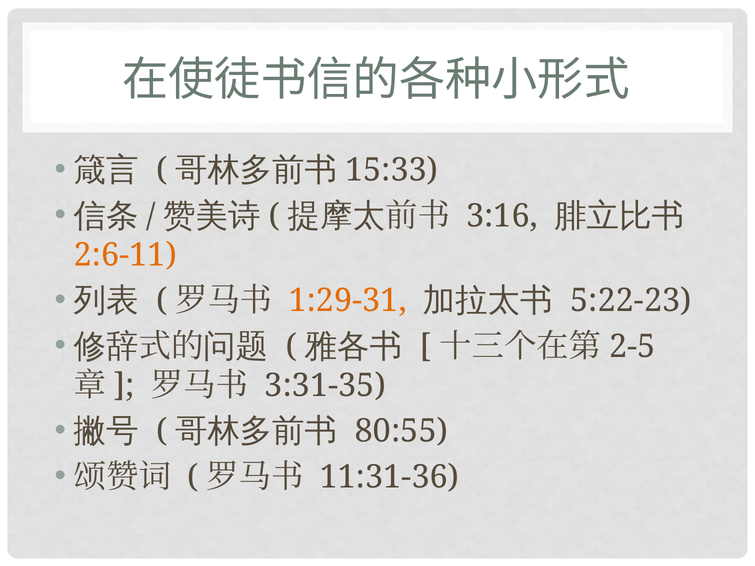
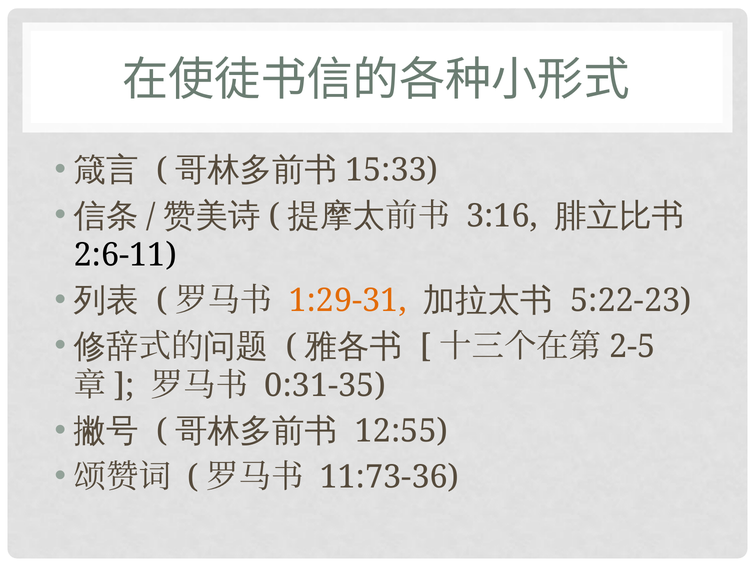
2:6-11 colour: orange -> black (125, 255)
3:31-35: 3:31-35 -> 0:31-35 (325, 386)
80:55: 80:55 -> 12:55 (401, 431)
11:31-36: 11:31-36 -> 11:73-36 (389, 477)
